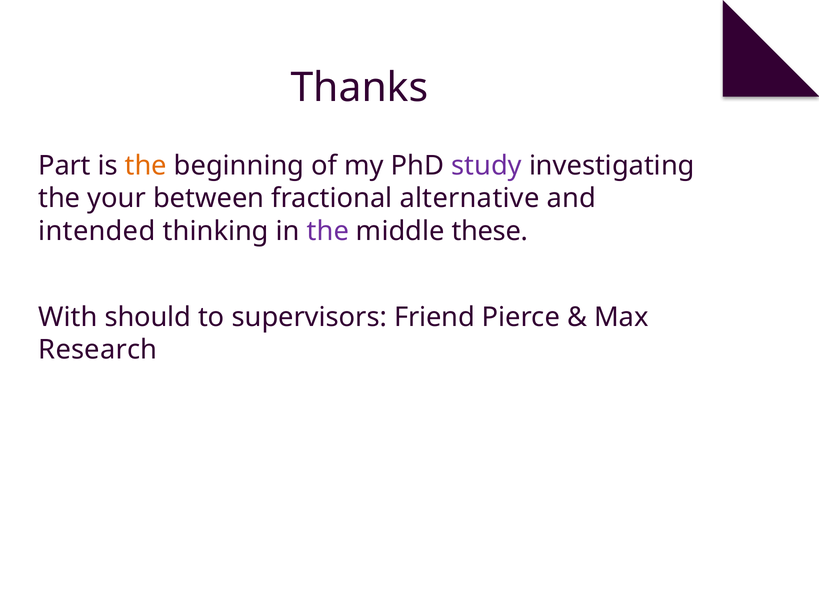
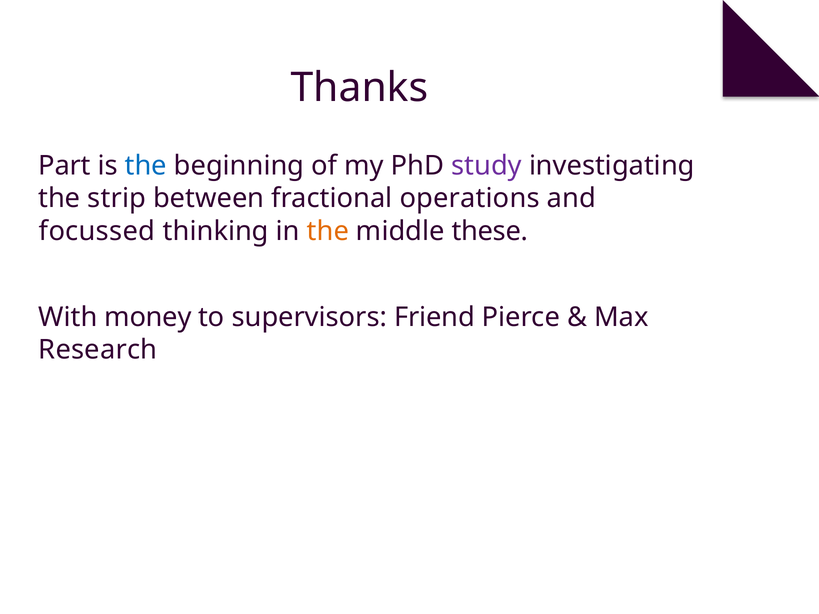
the colour: orange -> blue (146, 166)
your: your -> strip (117, 198)
alternative: alternative -> operations (470, 198)
intended: intended -> focussed (97, 231)
the colour: purple -> orange (328, 231)
should: should -> money (148, 317)
